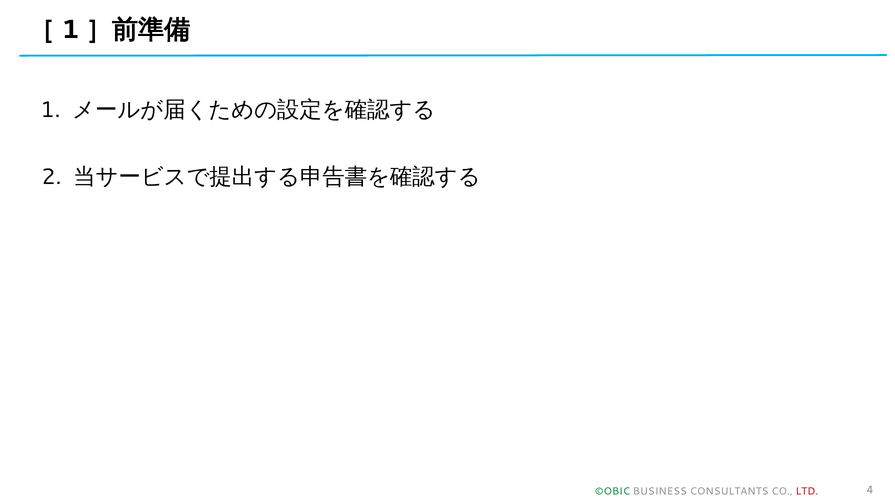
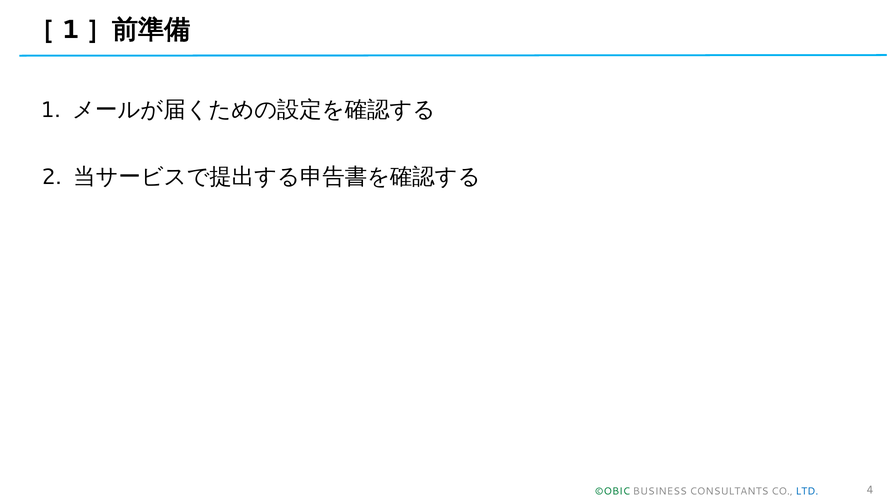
LTD colour: red -> blue (807, 491)
